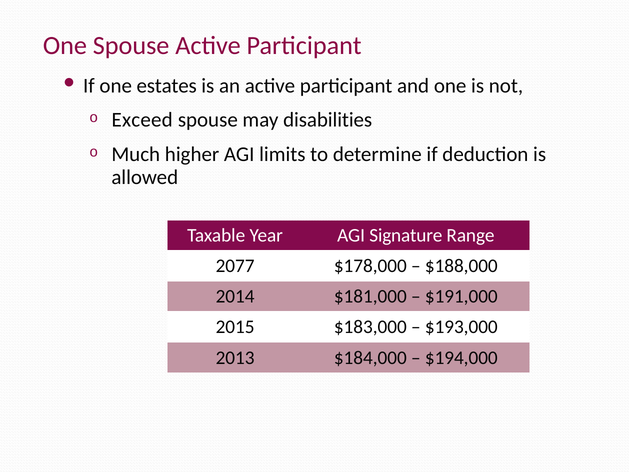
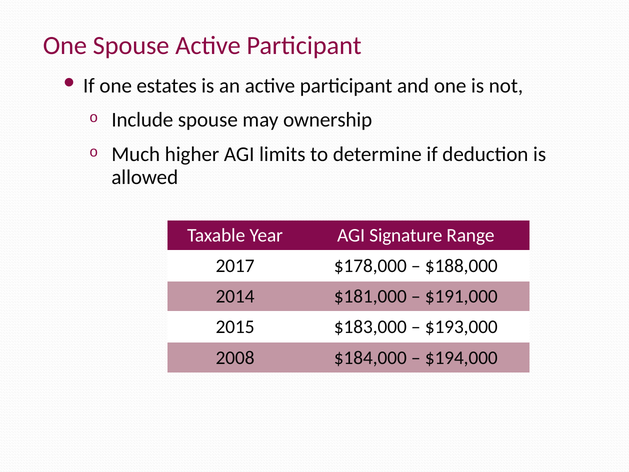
Exceed: Exceed -> Include (142, 120)
disabilities: disabilities -> ownership (328, 120)
2077: 2077 -> 2017 (235, 266)
2013: 2013 -> 2008 (235, 357)
